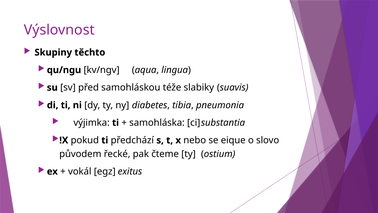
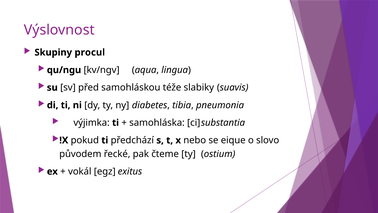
těchto: těchto -> procul (90, 52)
